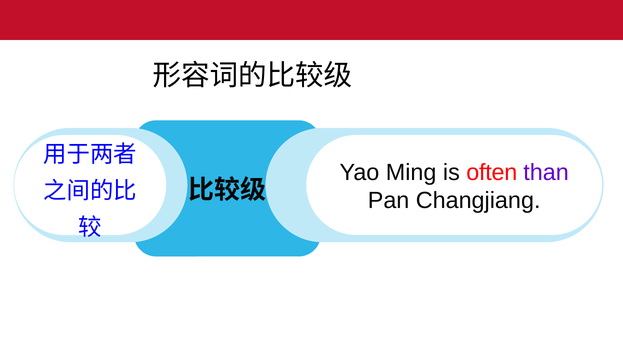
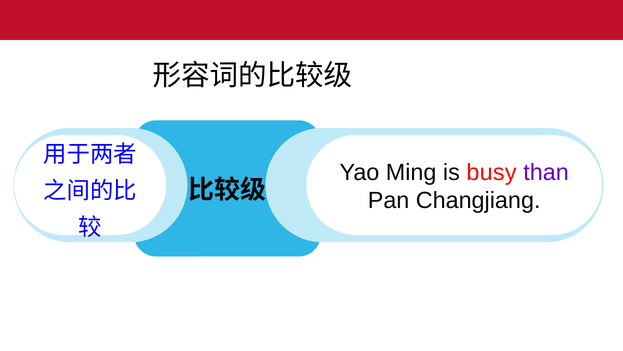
often: often -> busy (492, 172)
